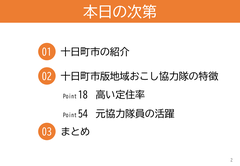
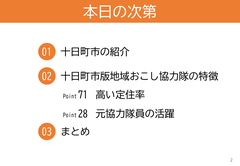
18: 18 -> 71 (83, 95)
54: 54 -> 28 (83, 114)
